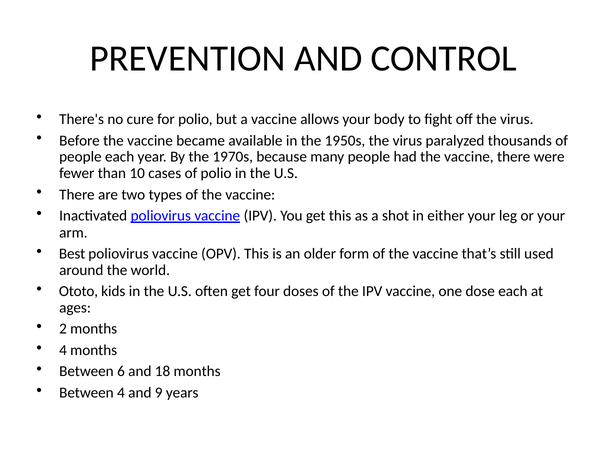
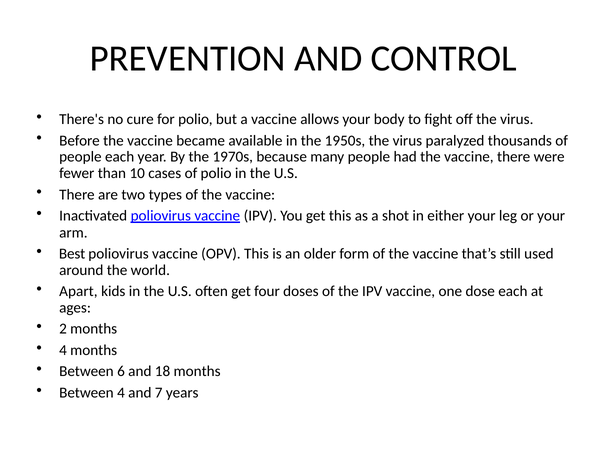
Ototo: Ototo -> Apart (78, 292)
9: 9 -> 7 (159, 393)
